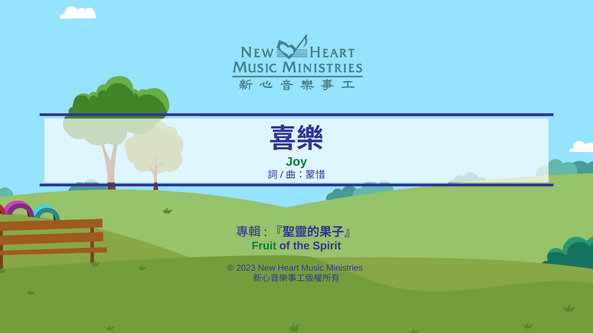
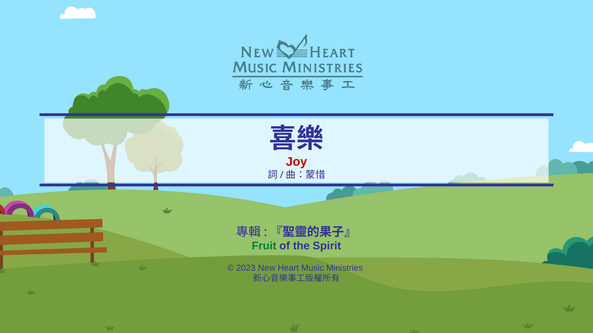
Joy colour: green -> red (296, 162)
